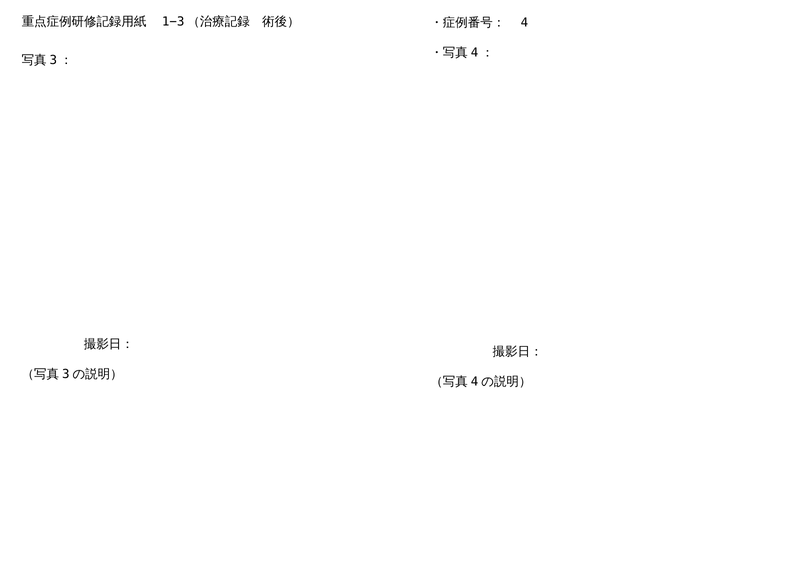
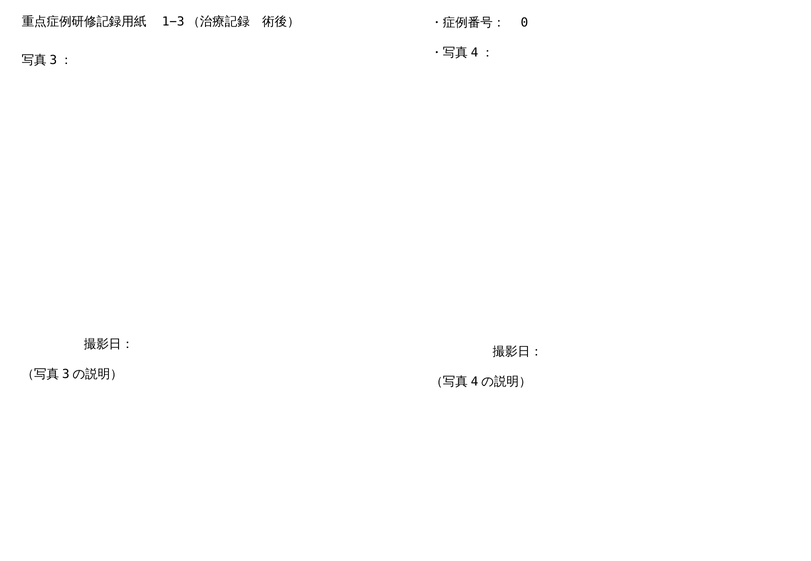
4: 4 -> 0 (524, 23)
